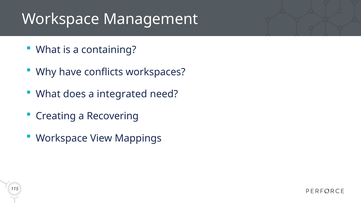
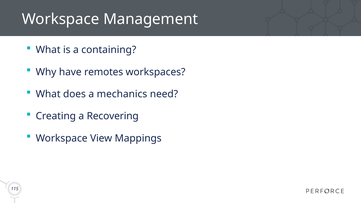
conflicts: conflicts -> remotes (104, 72)
integrated: integrated -> mechanics (122, 94)
